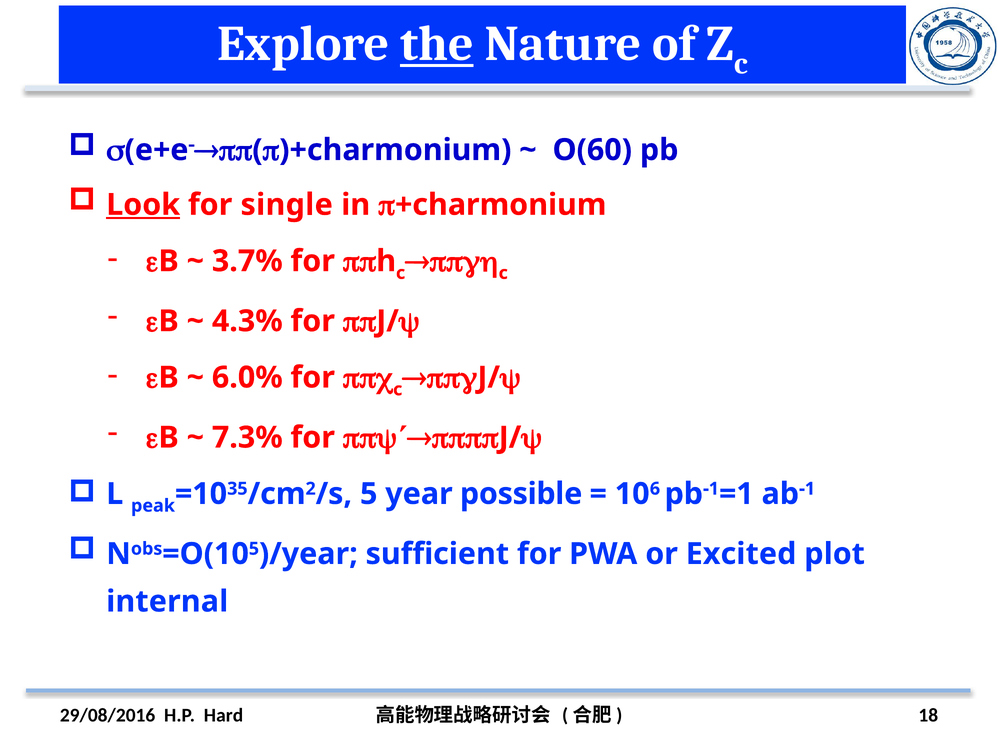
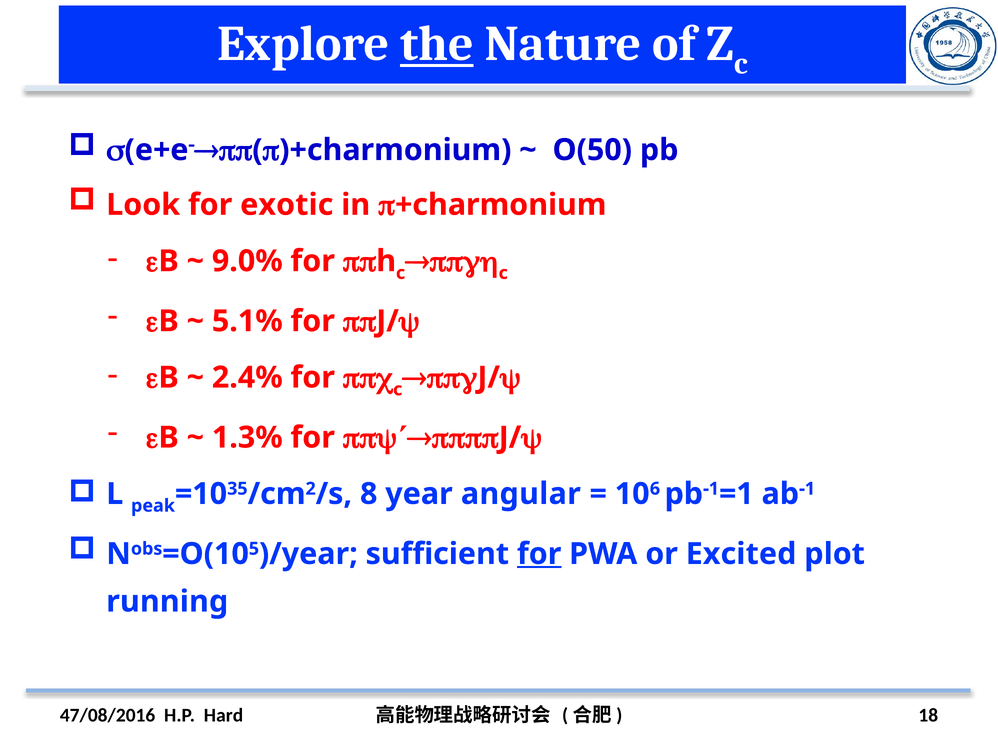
O(60: O(60 -> O(50 (592, 150)
Look underline: present -> none (143, 205)
single: single -> exotic (287, 205)
3.7%: 3.7% -> 9.0% (247, 261)
4.3%: 4.3% -> 5.1% (247, 321)
6.0%: 6.0% -> 2.4% (247, 377)
7.3%: 7.3% -> 1.3% (247, 437)
5: 5 -> 8 (369, 494)
possible: possible -> angular (521, 494)
for underline: none -> present (539, 554)
internal: internal -> running (167, 601)
29/08/2016: 29/08/2016 -> 47/08/2016 (108, 715)
